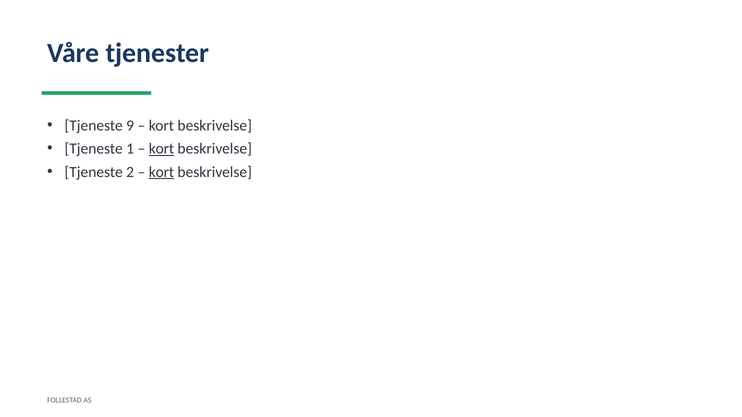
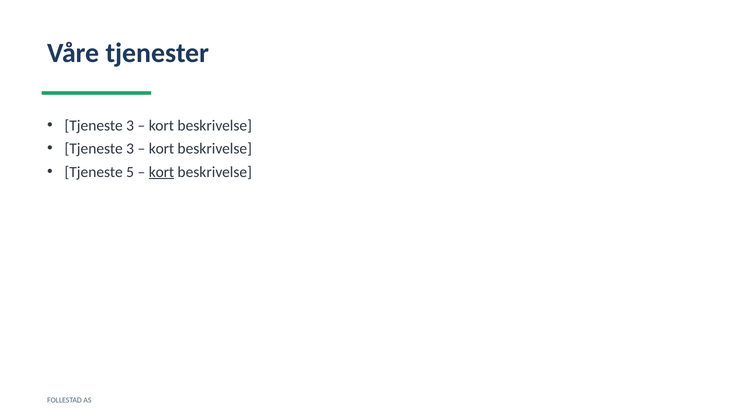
9: 9 -> 3 (130, 126)
1: 1 -> 3 (130, 149)
kort underline: present -> none (161, 149)
2: 2 -> 5 (130, 172)
